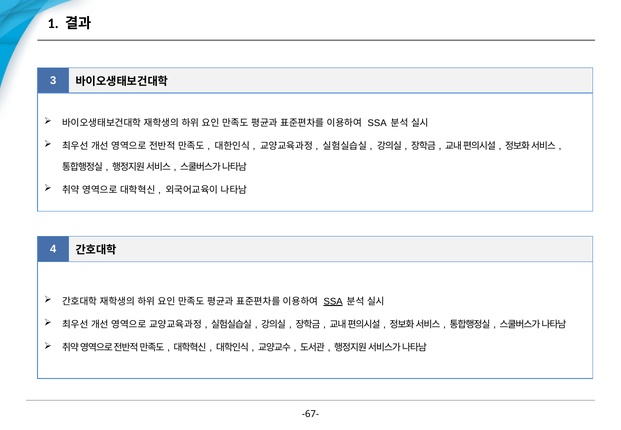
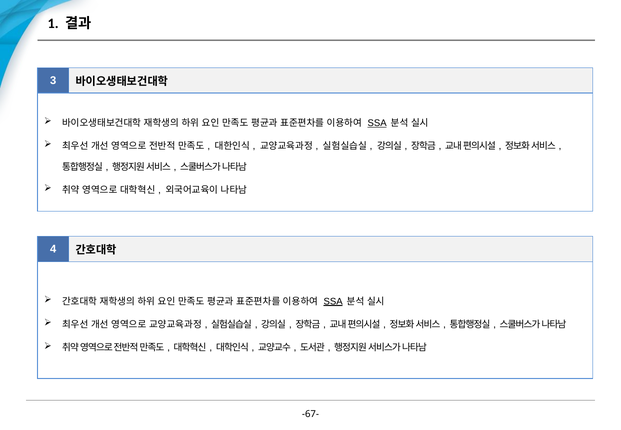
SSA underline: none -> present (377, 123)
